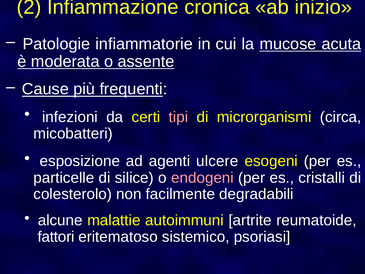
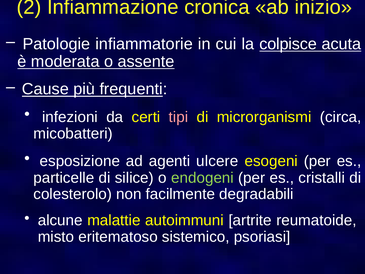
mucose: mucose -> colpisce (288, 44)
endogeni colour: pink -> light green (203, 178)
fattori: fattori -> misto (56, 237)
